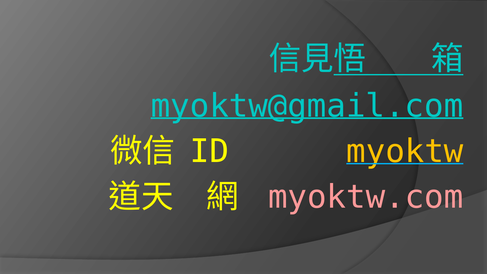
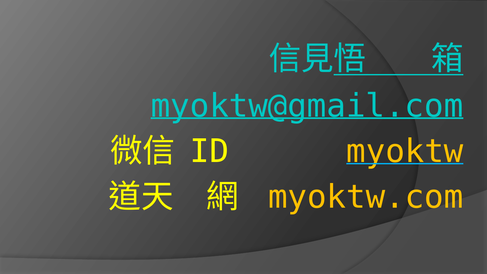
myoktw.com colour: pink -> yellow (366, 197)
